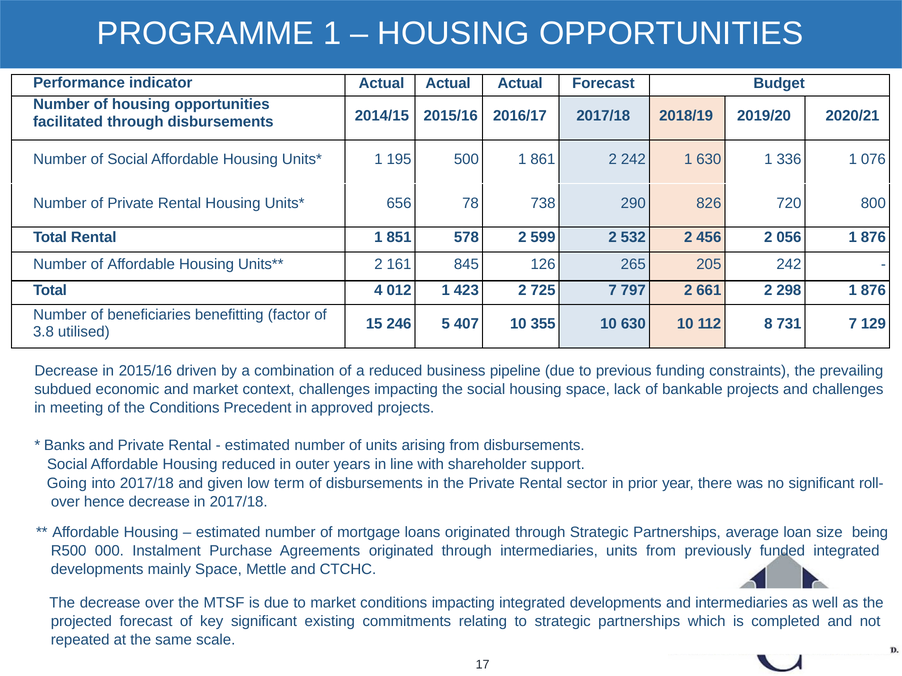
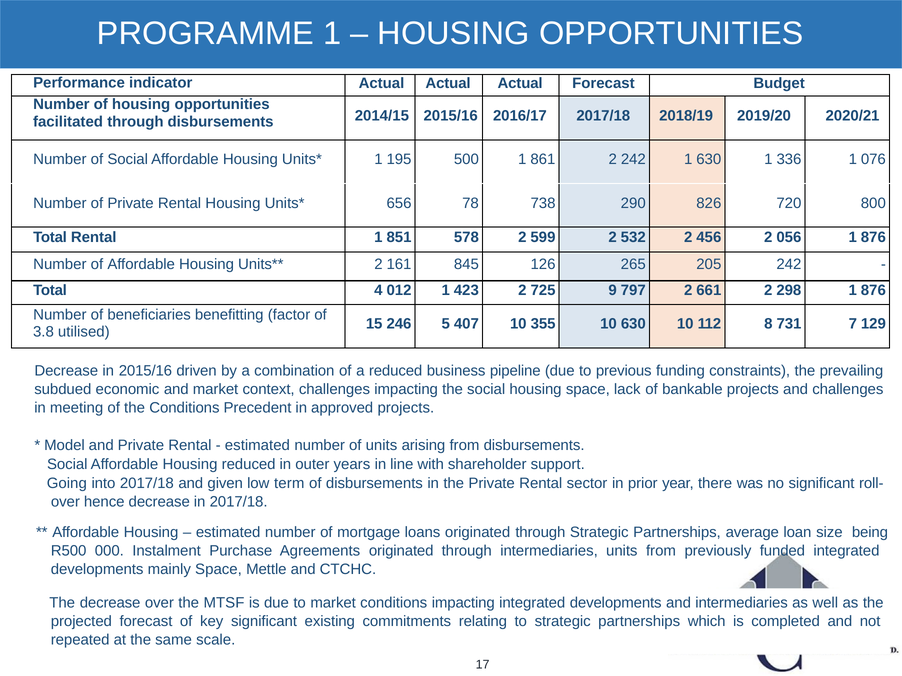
725 7: 7 -> 9 (613, 291)
Banks: Banks -> Model (64, 446)
